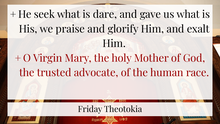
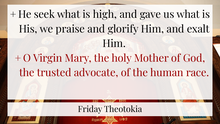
dare: dare -> high (105, 14)
